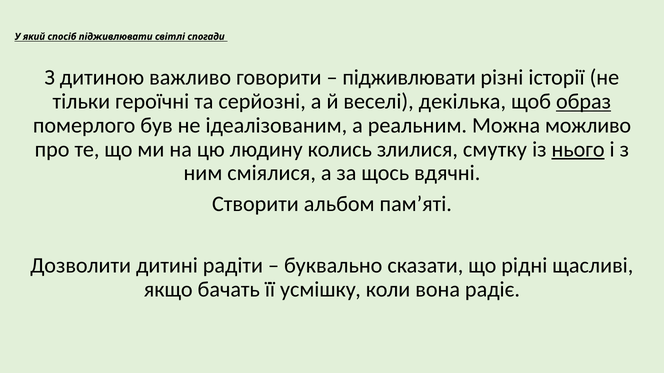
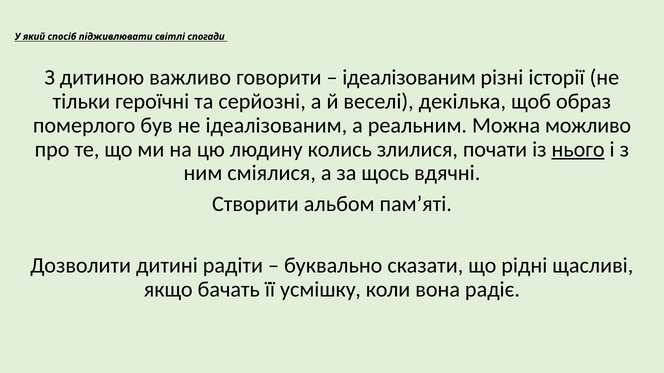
підживлювати: підживлювати -> ідеалізованим (409, 78)
образ underline: present -> none (584, 102)
смутку: смутку -> почати (495, 149)
